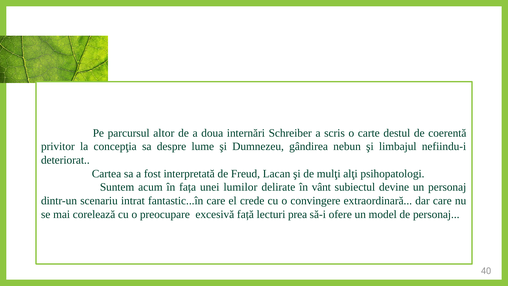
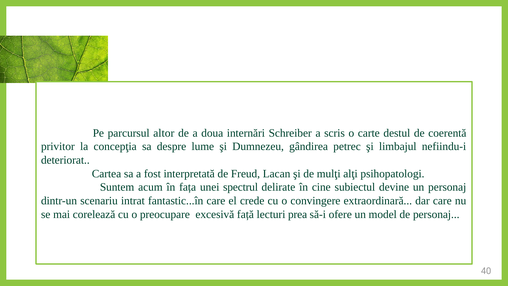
nebun: nebun -> petrec (347, 146)
lumilor: lumilor -> spectrul (241, 187)
vânt: vânt -> cine (321, 187)
